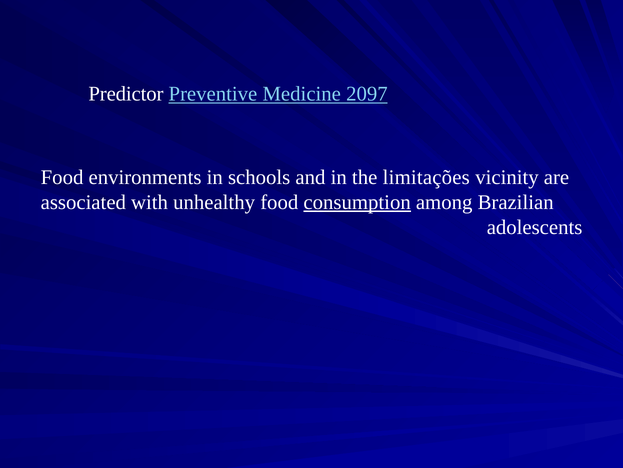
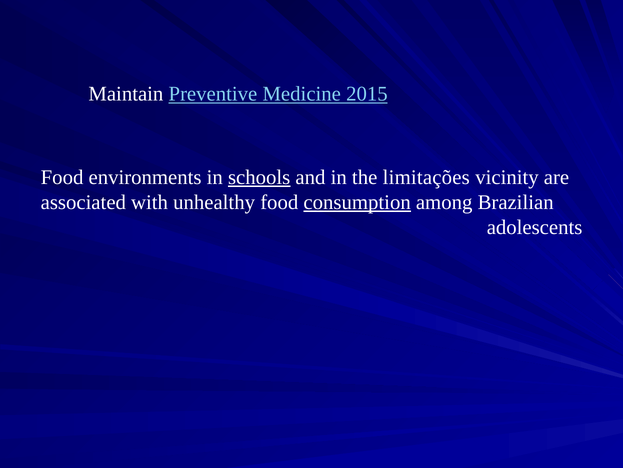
Predictor: Predictor -> Maintain (126, 94)
2097: 2097 -> 2015 (367, 94)
schools underline: none -> present (259, 177)
